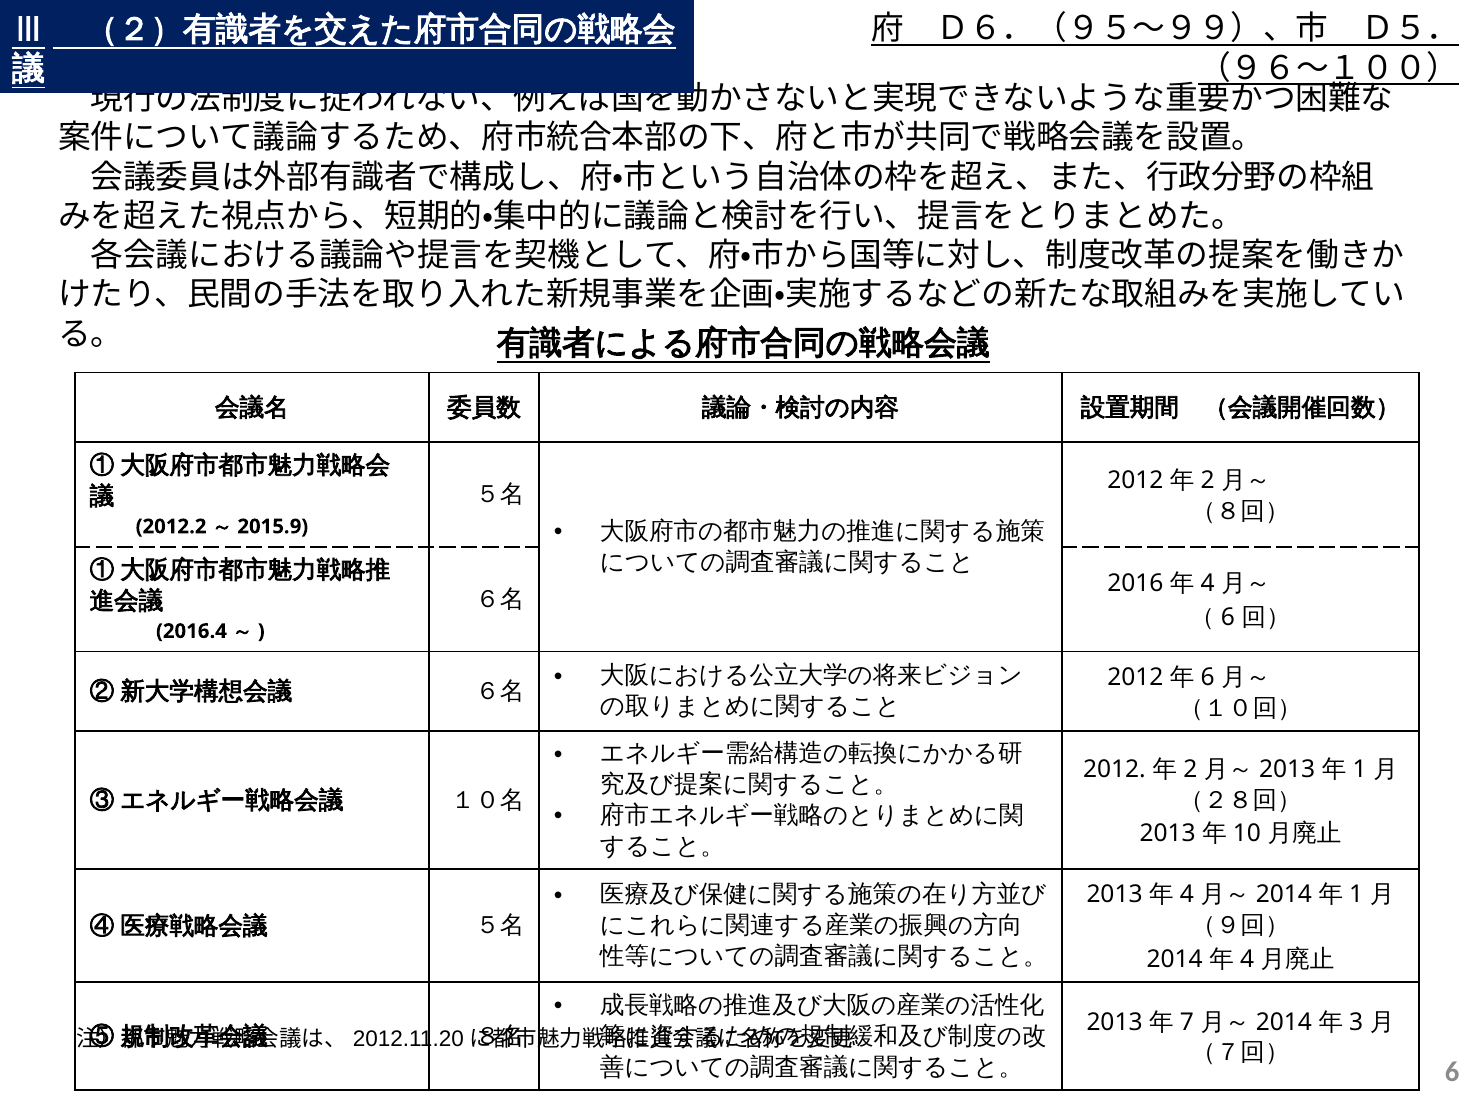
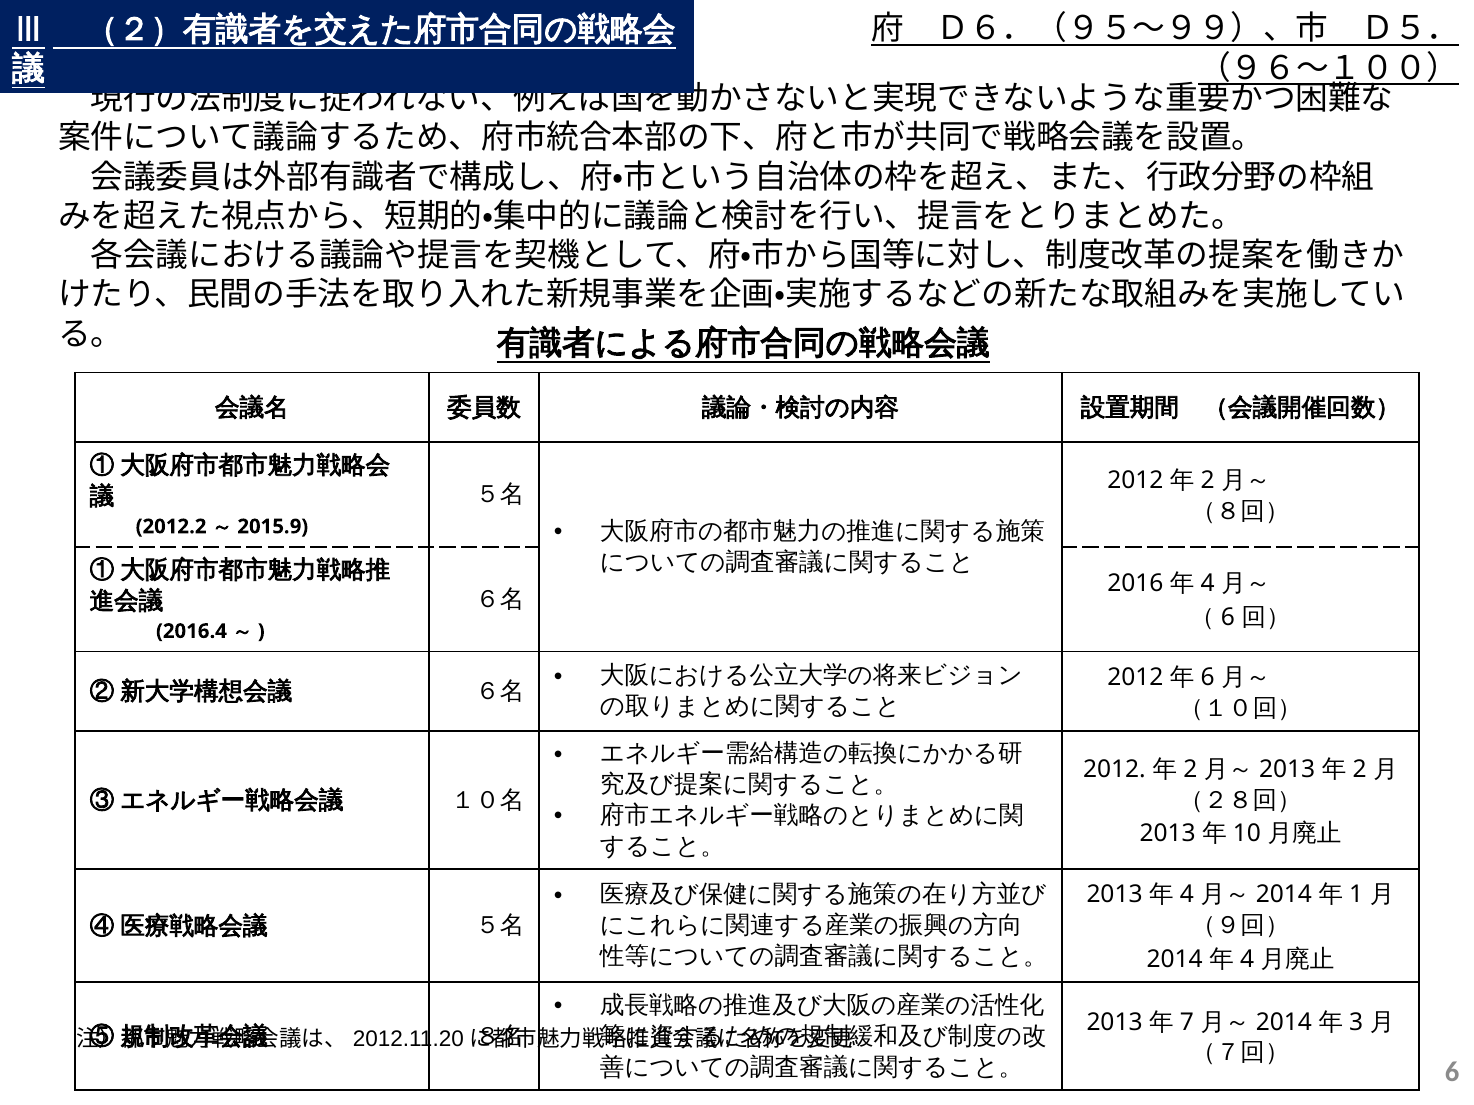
1: 1 -> 2 (1360, 770)
